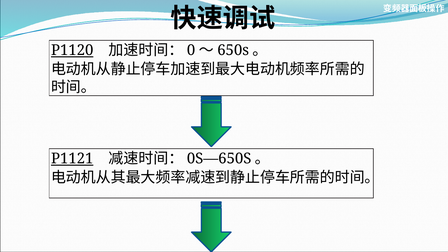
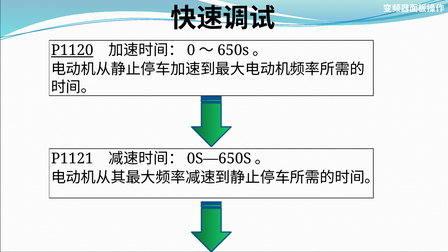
P1121 underline: present -> none (72, 159)
